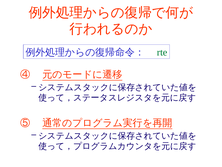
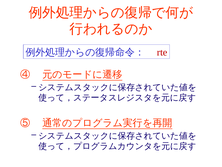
rte colour: green -> red (162, 52)
